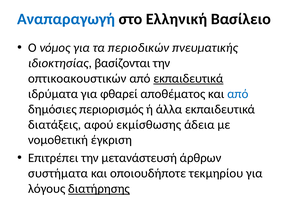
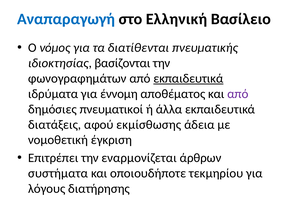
περιοδικών: περιοδικών -> διατίθενται (138, 48)
οπτικοακουστικών: οπτικοακουστικών -> φωνογραφημάτων (77, 78)
φθαρεί: φθαρεί -> έννομη (119, 94)
από colour: blue -> purple (238, 94)
περιορισμός: περιορισμός -> πνευματικοί (111, 109)
μετανάστευσή: μετανάστευσή -> εναρμονίζεται (139, 158)
διατήρησης underline: present -> none (99, 189)
